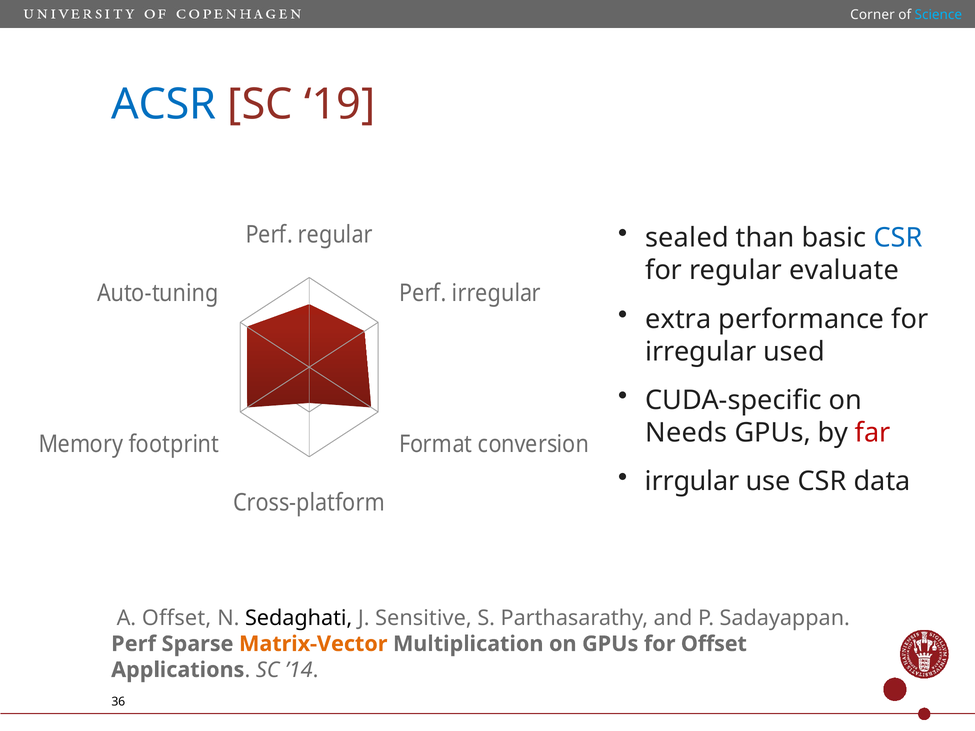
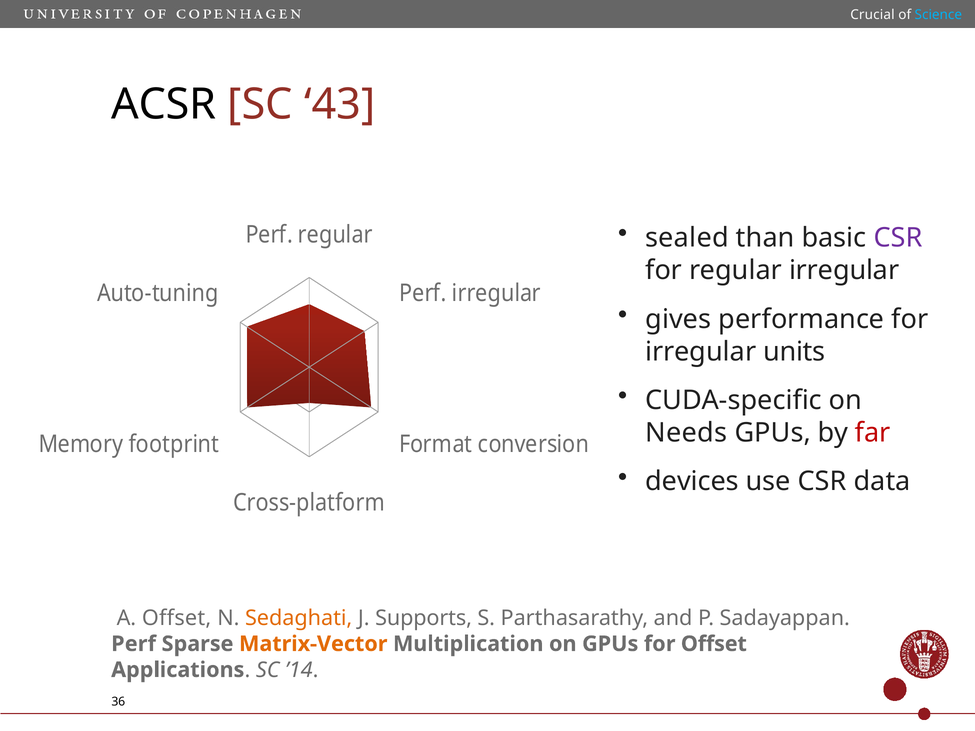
Corner: Corner -> Crucial (872, 15)
ACSR colour: blue -> black (164, 105)
19: 19 -> 43 (340, 105)
CSR colour: blue -> purple (898, 238)
regular evaluate: evaluate -> irregular (844, 270)
extra: extra -> gives (678, 319)
used: used -> units (794, 352)
irrgular: irrgular -> devices (692, 482)
Sedaghati colour: black -> orange (299, 618)
Sensitive: Sensitive -> Supports (424, 618)
